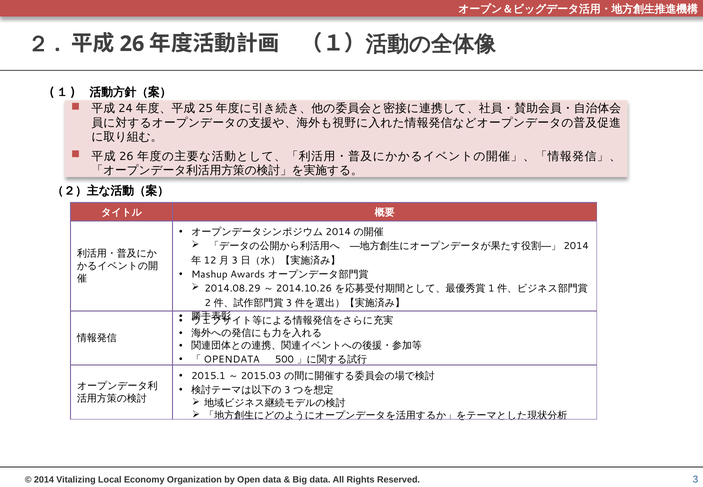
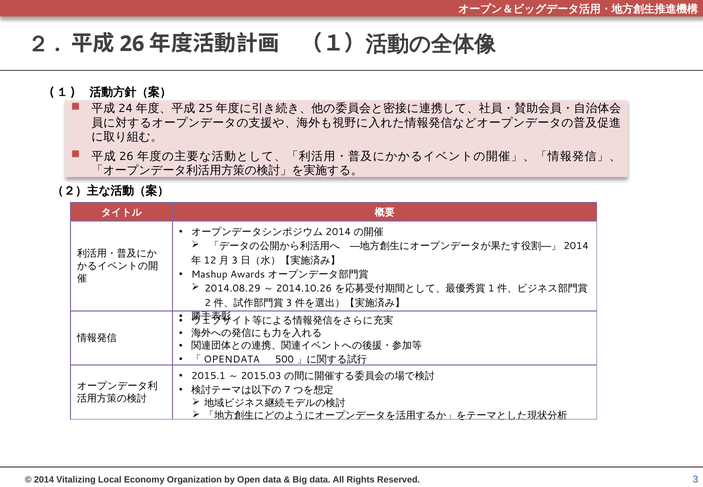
3: 3 -> 7 (287, 390)
